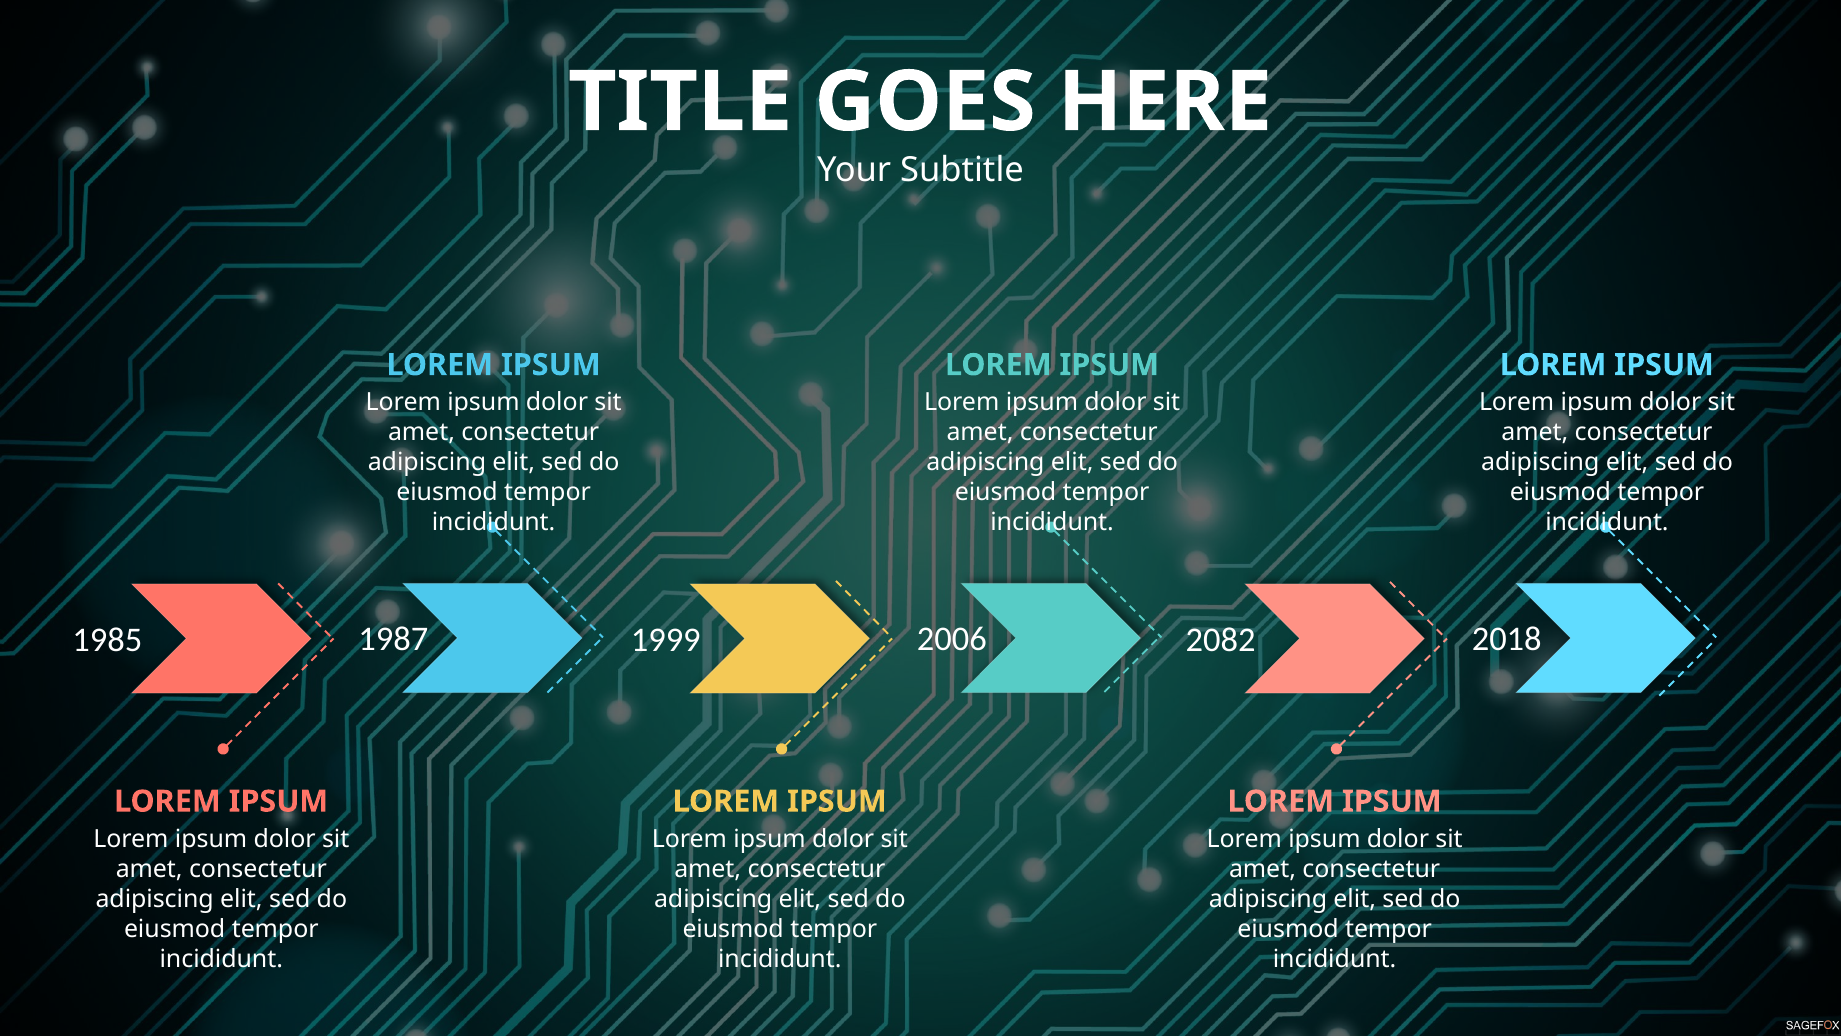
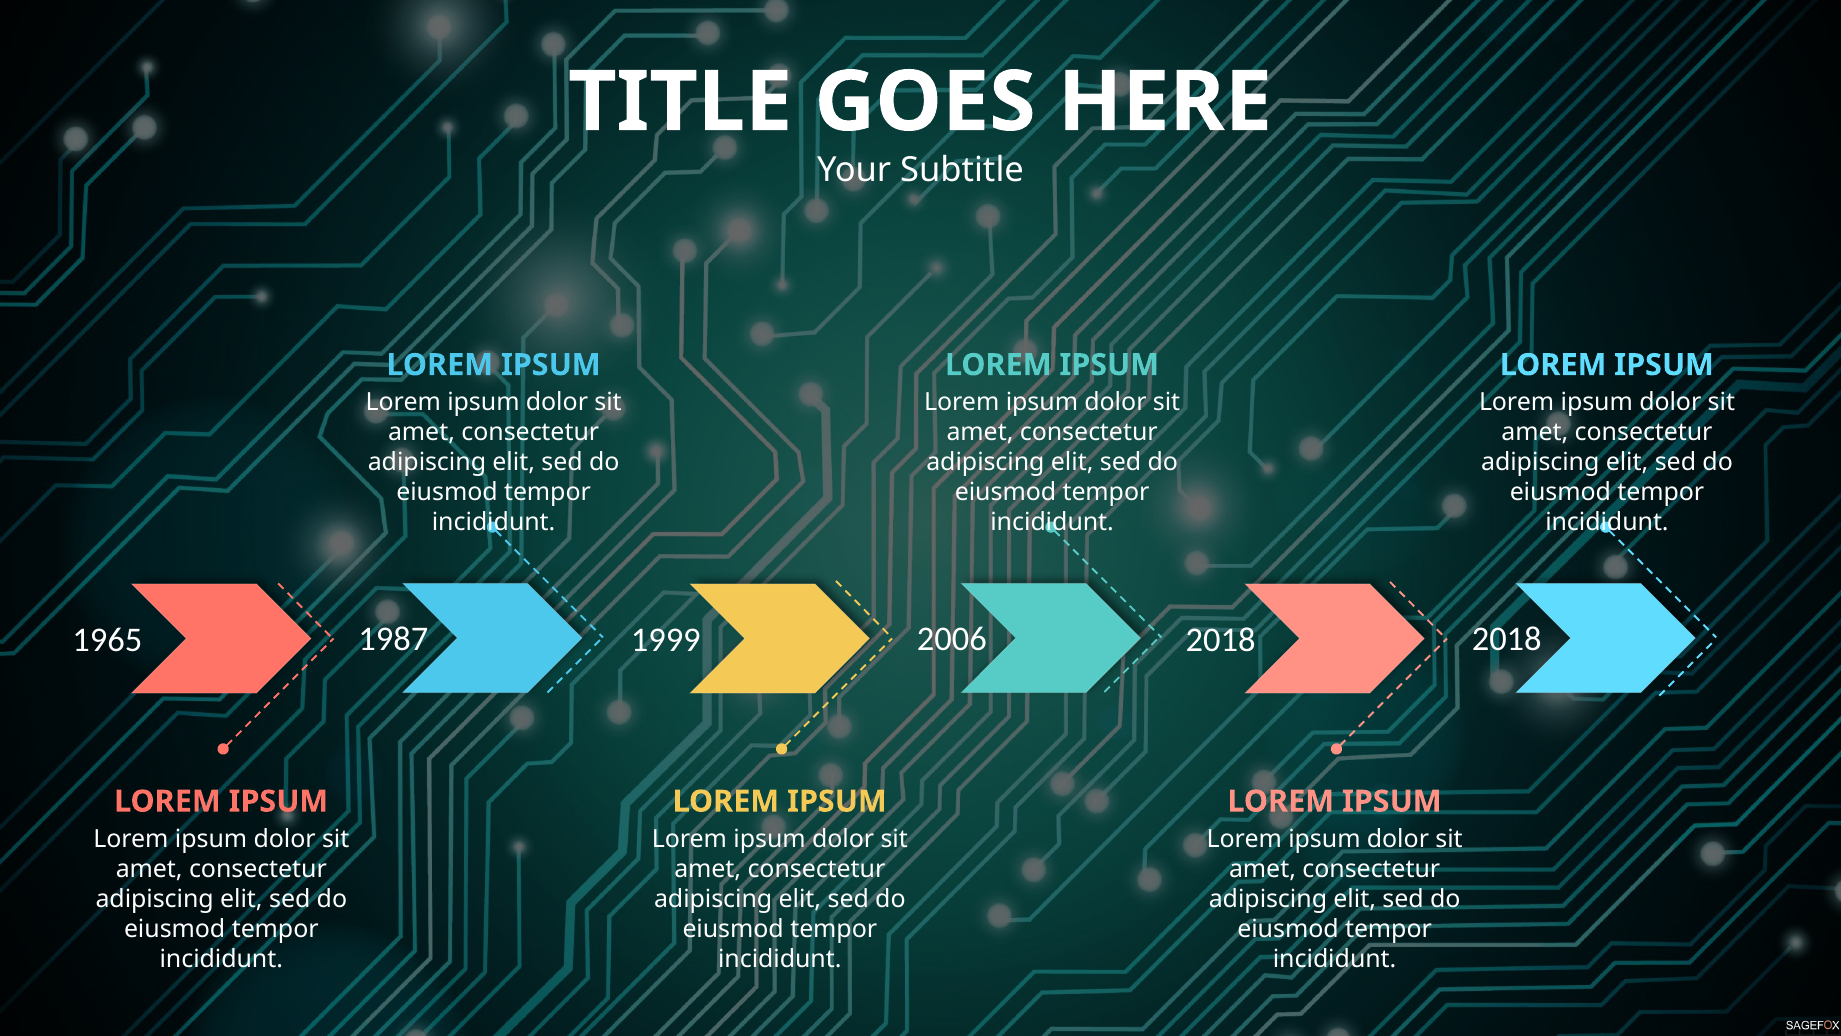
1985: 1985 -> 1965 (107, 640)
2082: 2082 -> 2018 (1221, 640)
